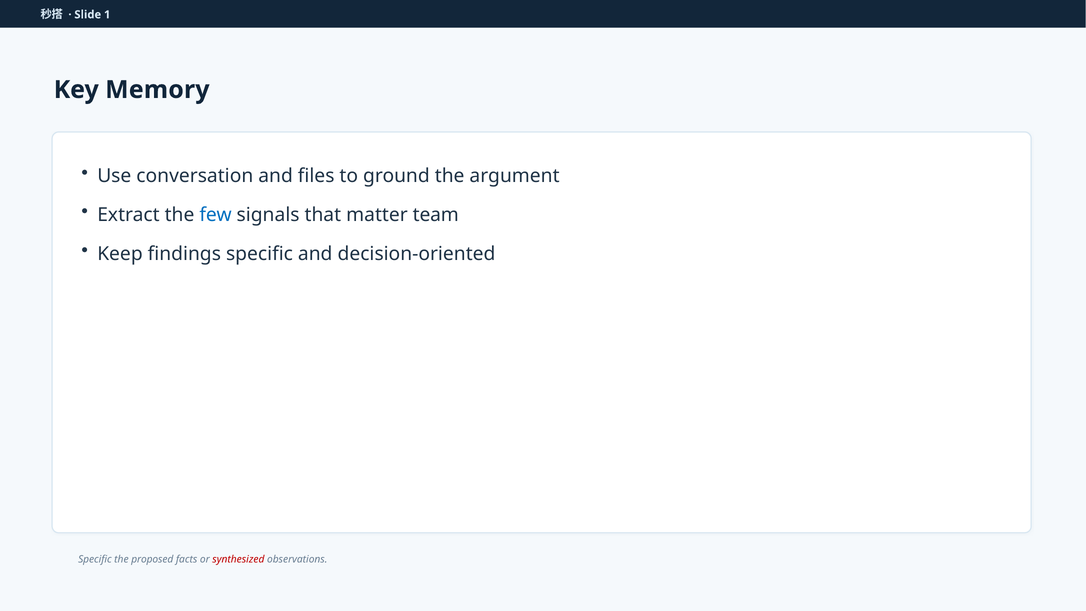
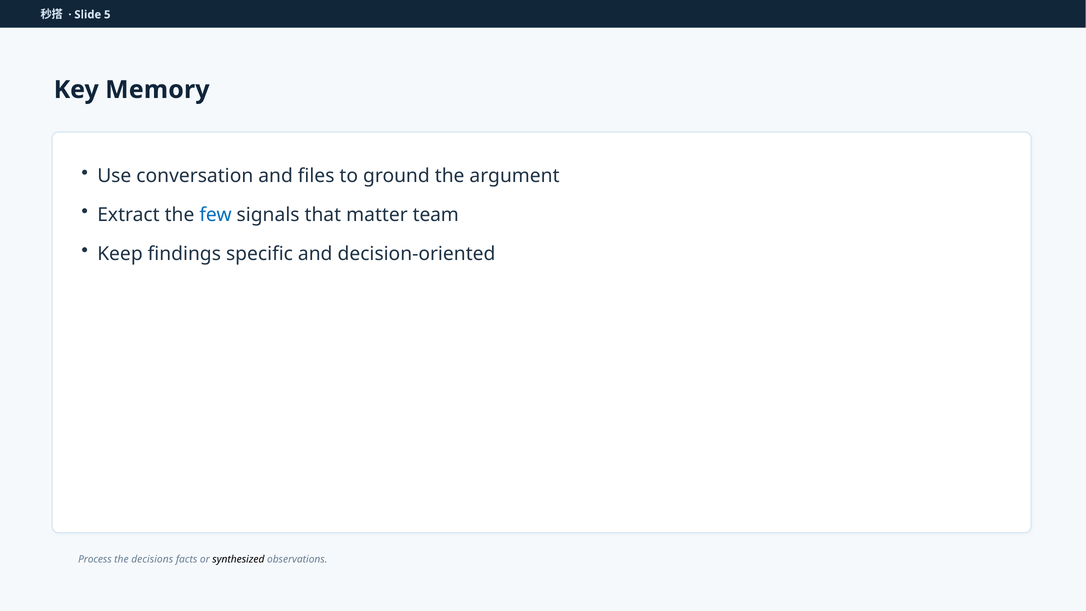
1: 1 -> 5 (107, 15)
Specific: Specific -> Process (95, 559)
proposed: proposed -> decisions (152, 559)
synthesized colour: red -> black (238, 559)
